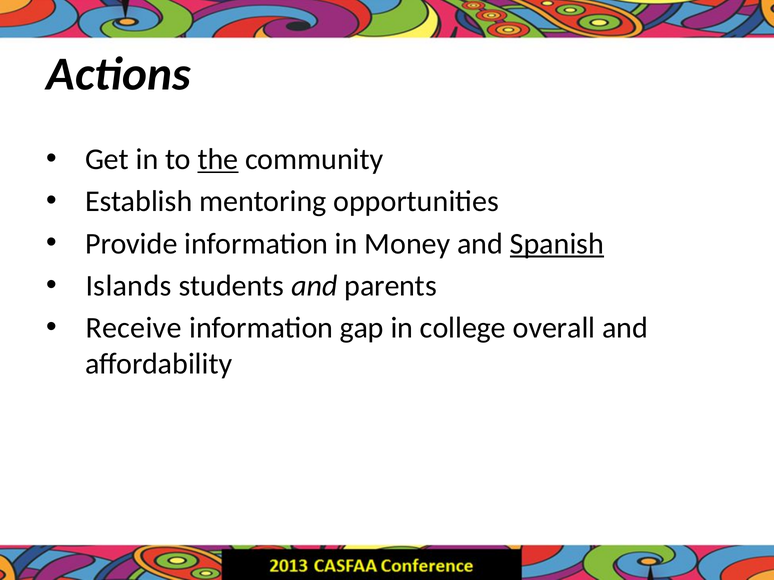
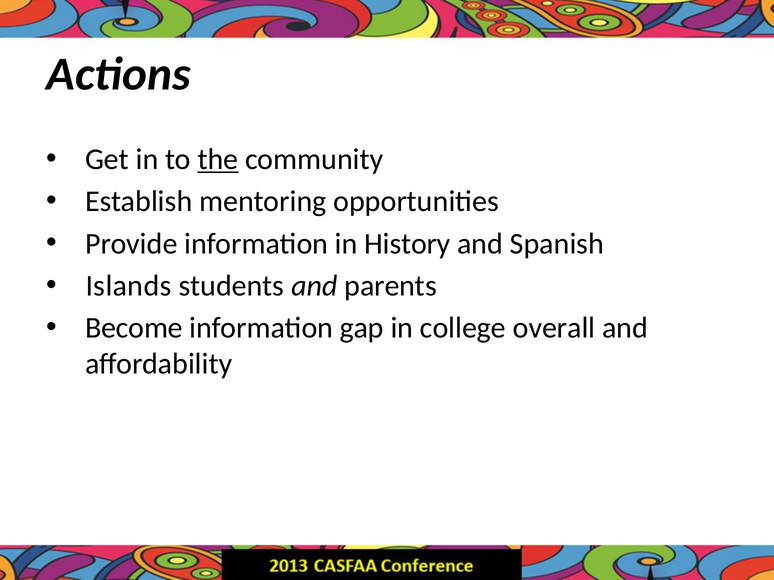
Money: Money -> History (408, 244)
Spanish underline: present -> none (557, 244)
Receive: Receive -> Become (134, 328)
